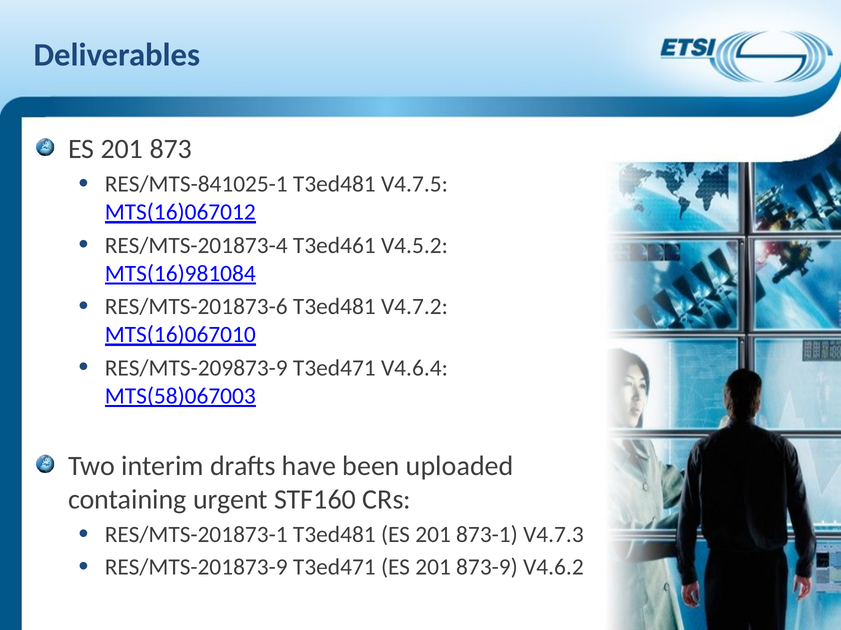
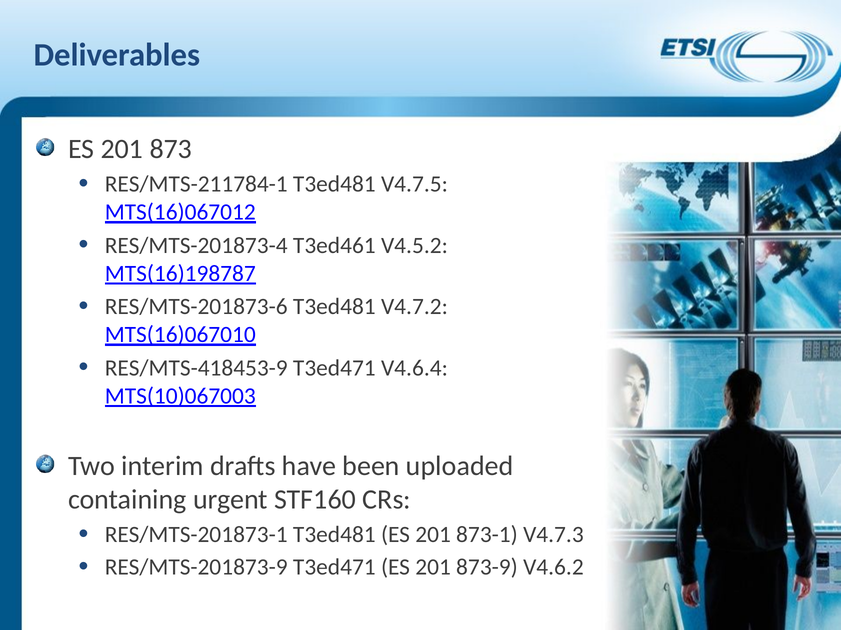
RES/MTS-841025-1: RES/MTS-841025-1 -> RES/MTS-211784-1 (196, 184)
MTS(16)981084: MTS(16)981084 -> MTS(16)198787 (180, 274)
RES/MTS-209873-9: RES/MTS-209873-9 -> RES/MTS-418453-9 (196, 368)
MTS(58)067003: MTS(58)067003 -> MTS(10)067003 (180, 396)
